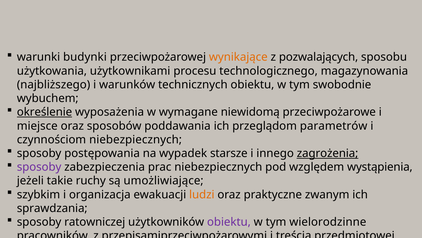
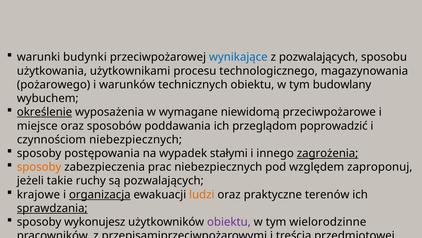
wynikające colour: orange -> blue (238, 57)
najbliższego: najbliższego -> pożarowego (54, 84)
swobodnie: swobodnie -> budowlany (342, 84)
parametrów: parametrów -> poprowadzić (334, 126)
wypadek starsze: starsze -> stałymi (229, 153)
sposoby colour: purple -> orange (39, 167)
wystąpienia: wystąpienia -> zaproponuj (380, 167)
są umożliwiające: umożliwiające -> pozwalających (164, 180)
szybkim: szybkim -> krajowe (38, 194)
organizacja underline: none -> present (100, 194)
zwanym: zwanym -> terenów (327, 194)
sprawdzania underline: none -> present (52, 208)
ratowniczej: ratowniczej -> wykonujesz (95, 222)
